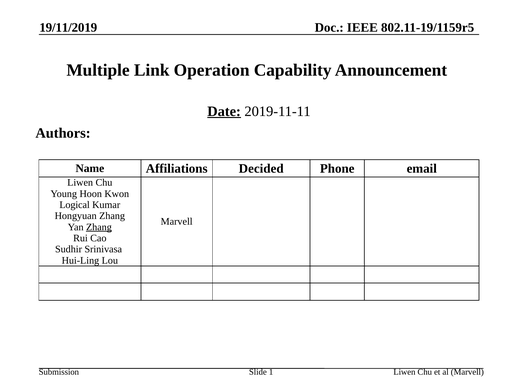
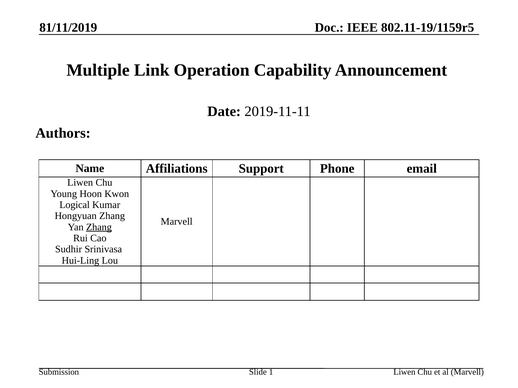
19/11/2019: 19/11/2019 -> 81/11/2019 (68, 28)
Date underline: present -> none (224, 112)
Decided: Decided -> Support (261, 169)
